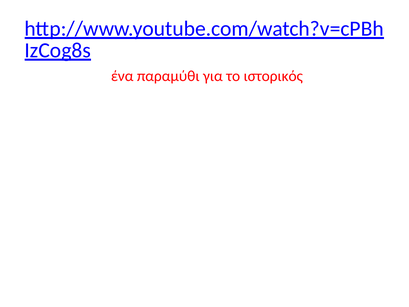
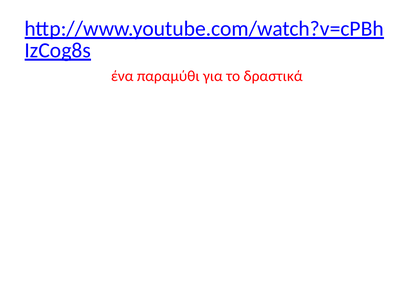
ιστορικός: ιστορικός -> δραστικά (273, 76)
